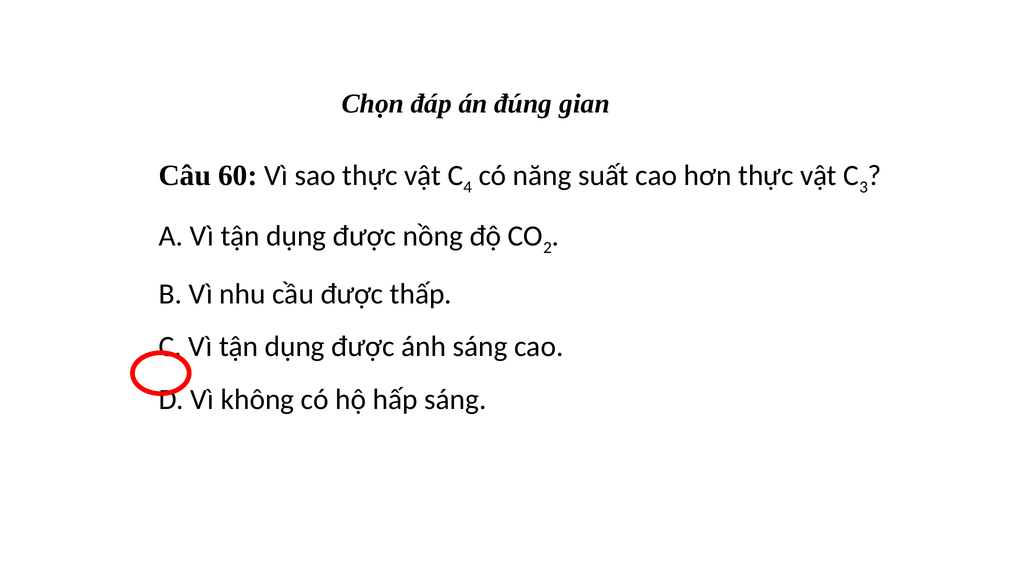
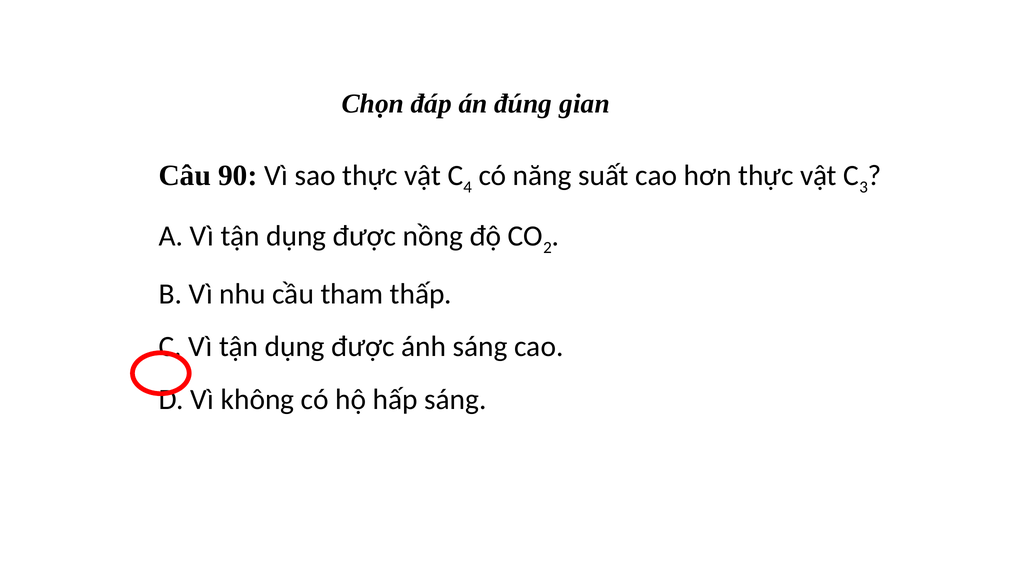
60: 60 -> 90 (238, 176)
cầu được: được -> tham (352, 294)
